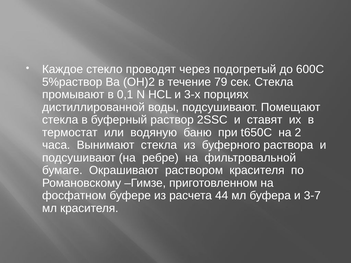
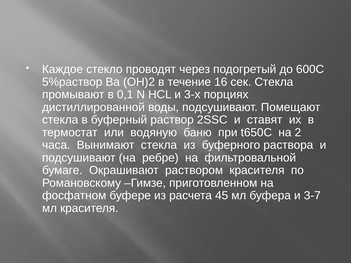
79: 79 -> 16 (221, 82)
44: 44 -> 45 (222, 196)
